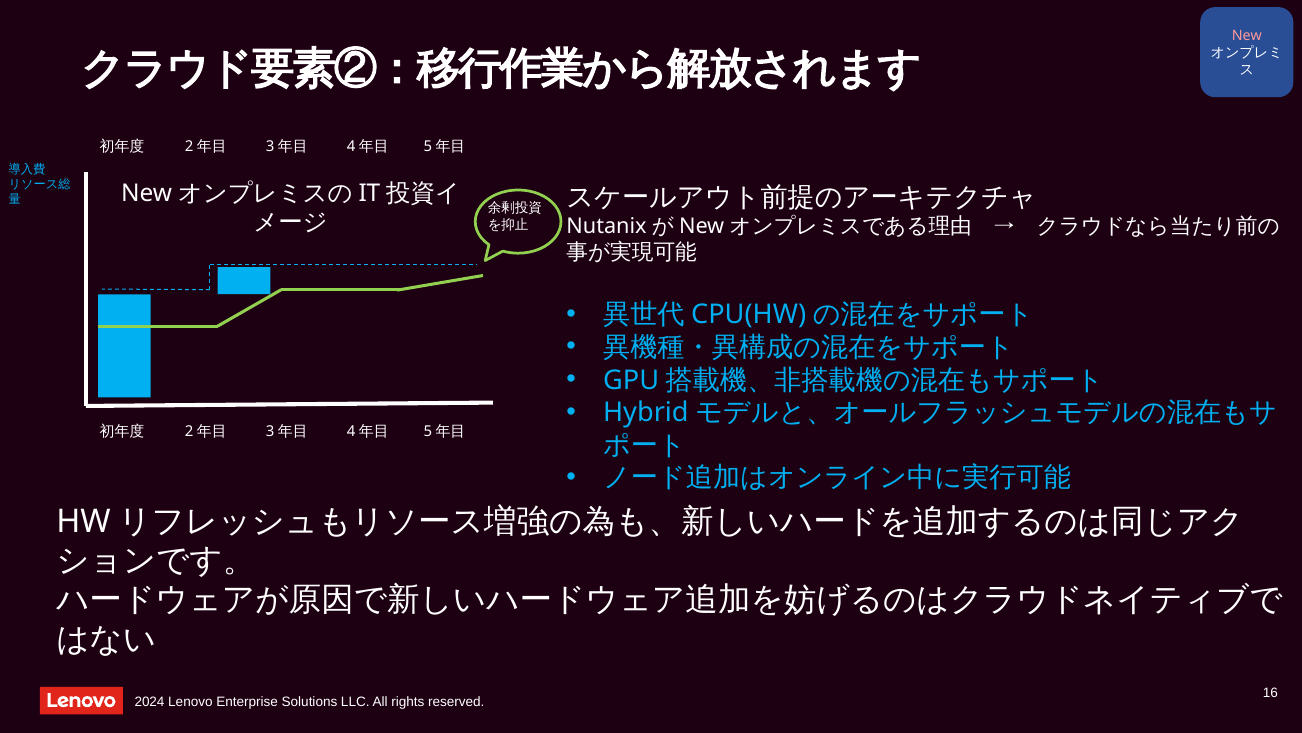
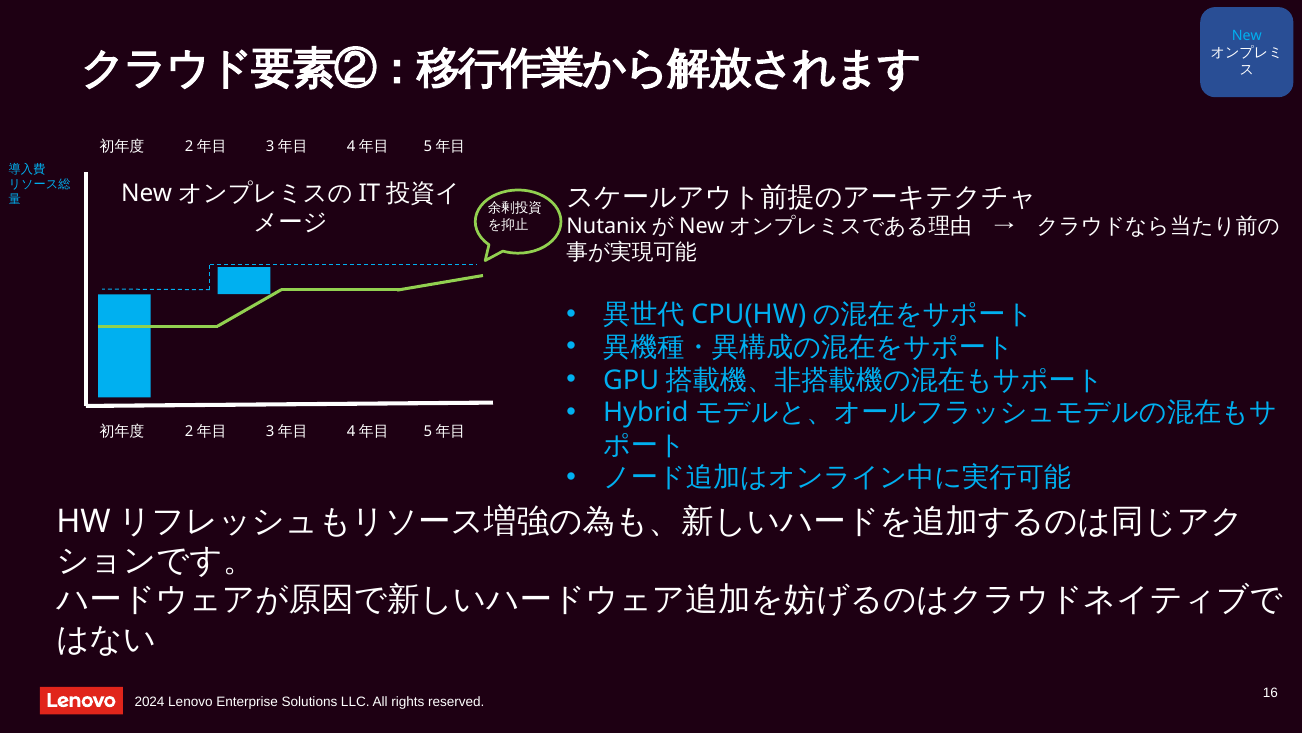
New colour: pink -> light blue (1247, 36)
